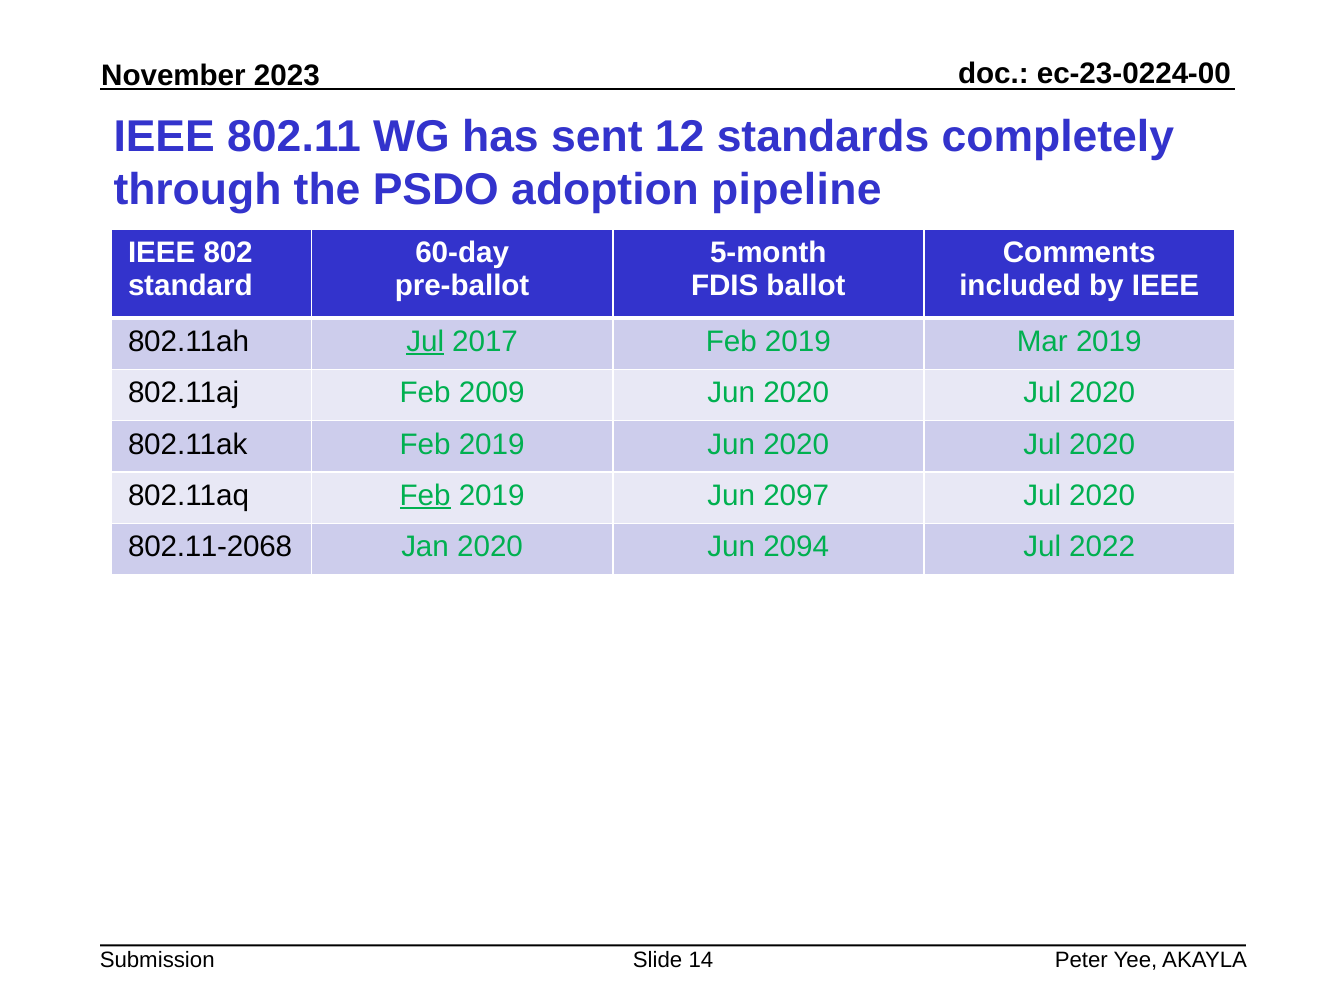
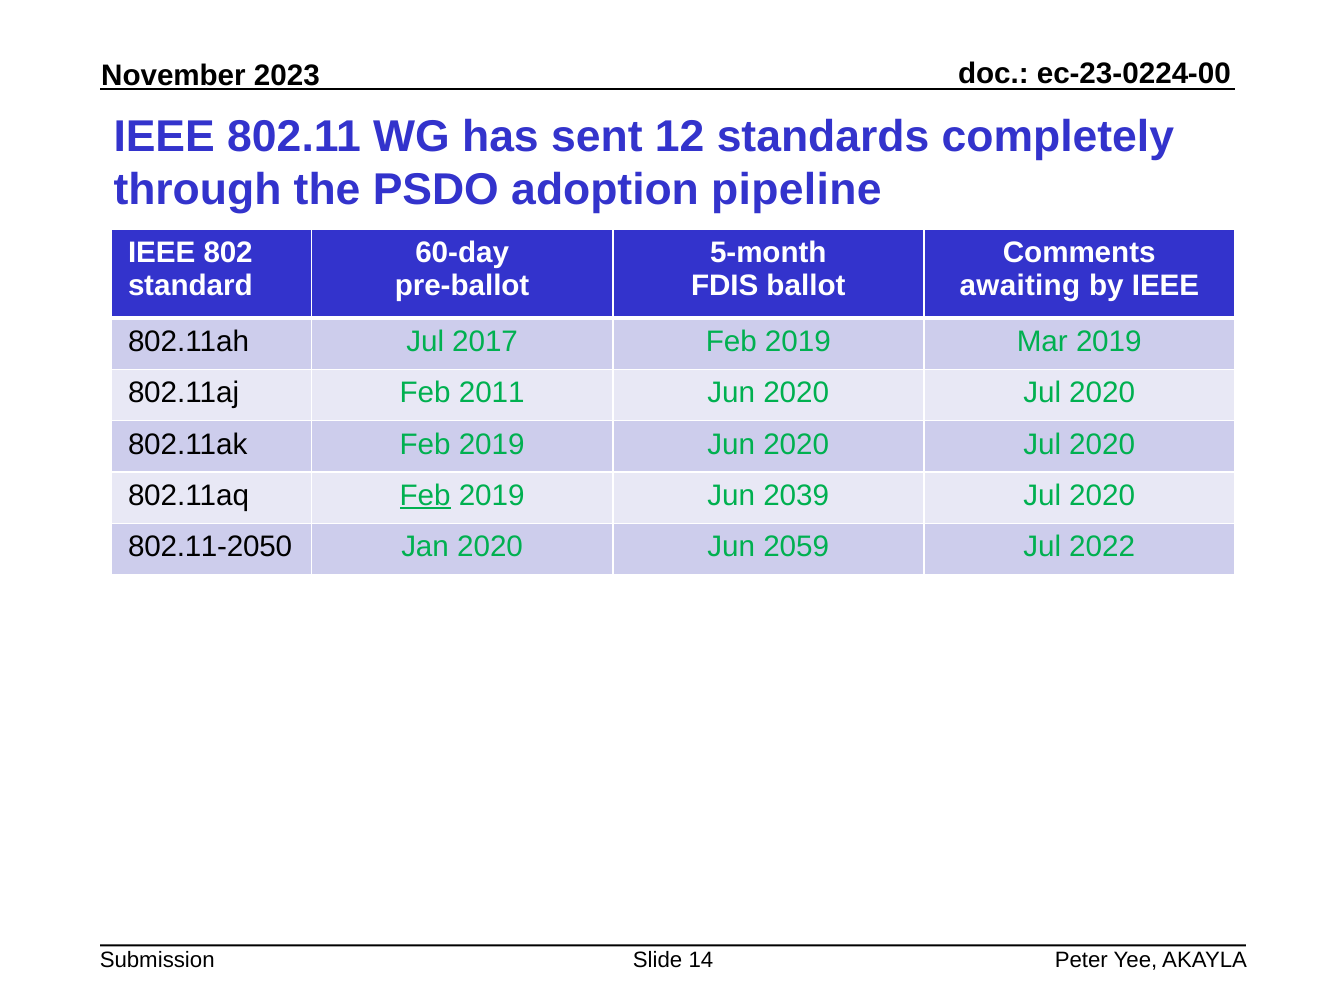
included: included -> awaiting (1020, 286)
Jul underline: present -> none (425, 342)
2009: 2009 -> 2011 (492, 393)
2097: 2097 -> 2039 (796, 496)
802.11-2068: 802.11-2068 -> 802.11-2050 (210, 547)
2094: 2094 -> 2059 (796, 547)
